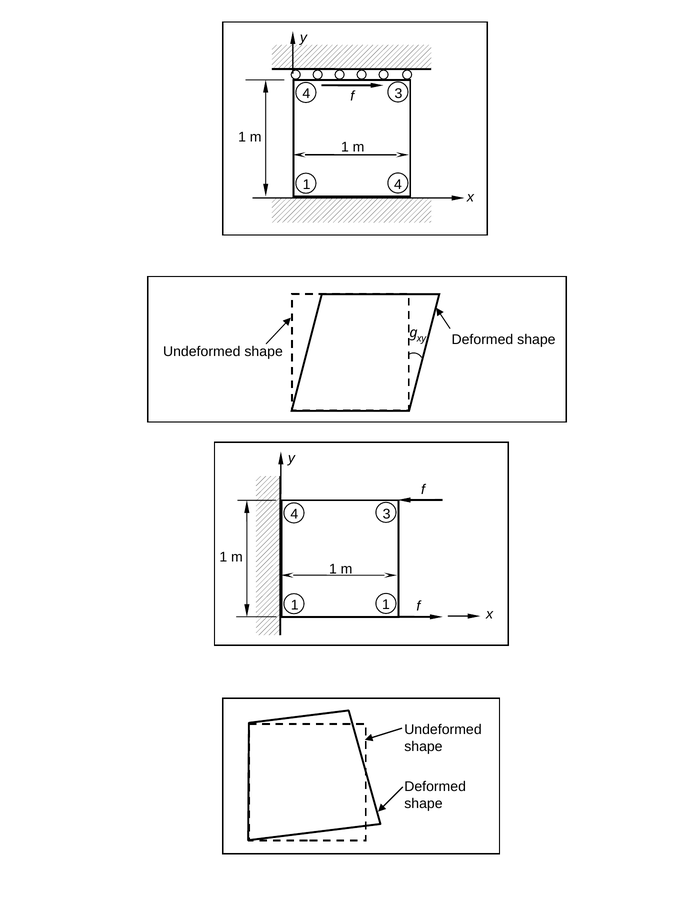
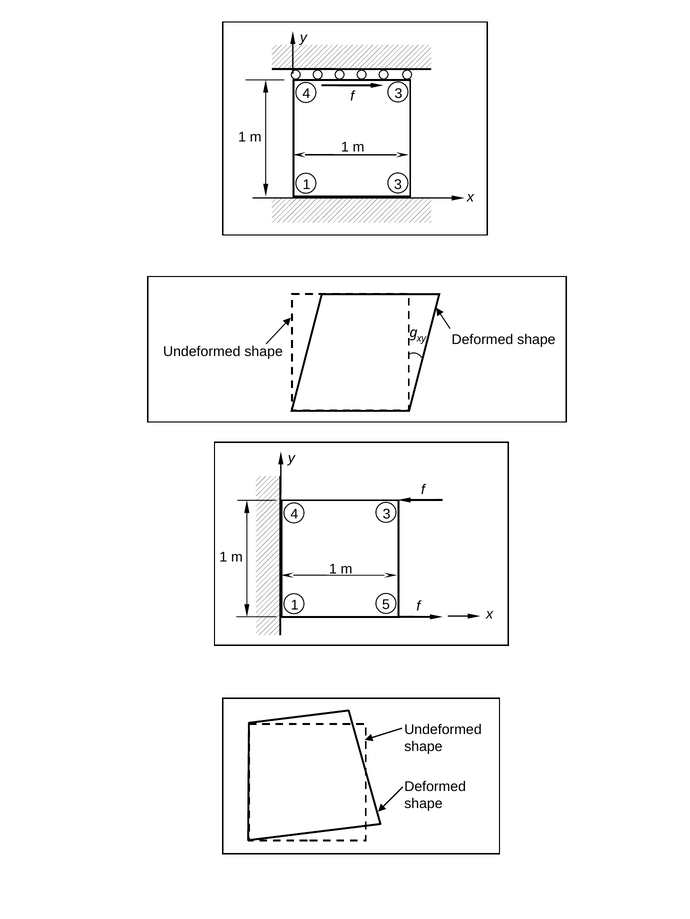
1 4: 4 -> 3 (398, 185)
1 1: 1 -> 5 (386, 605)
